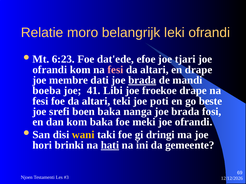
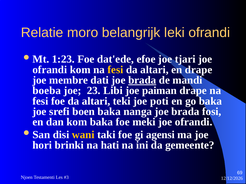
6:23: 6:23 -> 1:23 (63, 59)
fesi colour: pink -> yellow (115, 70)
41: 41 -> 23 (94, 91)
froekoe: froekoe -> paiman (159, 91)
go beste: beste -> baka (210, 101)
dringi: dringi -> agensi (160, 135)
hati underline: present -> none (110, 146)
